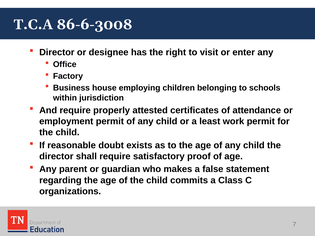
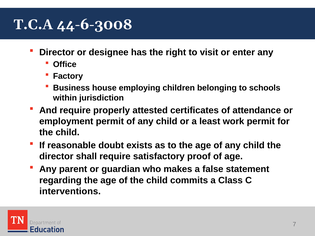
86-6-3008: 86-6-3008 -> 44-6-3008 (95, 25)
organizations: organizations -> interventions (70, 191)
